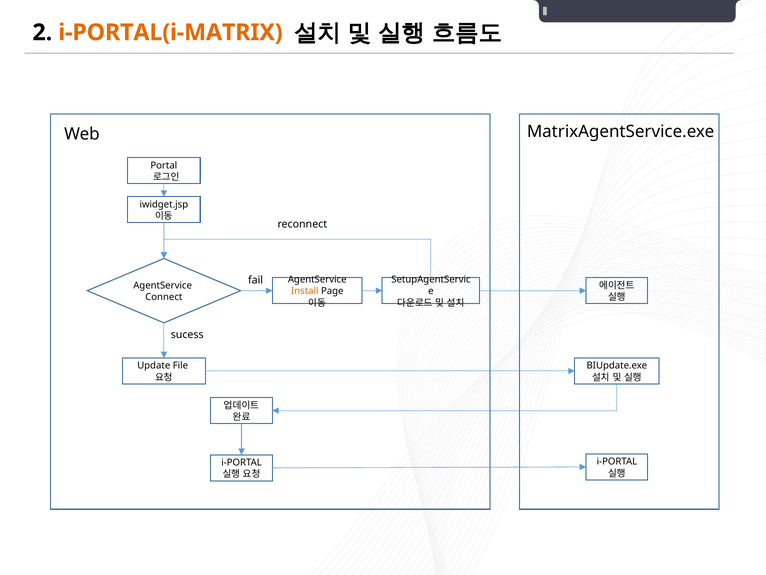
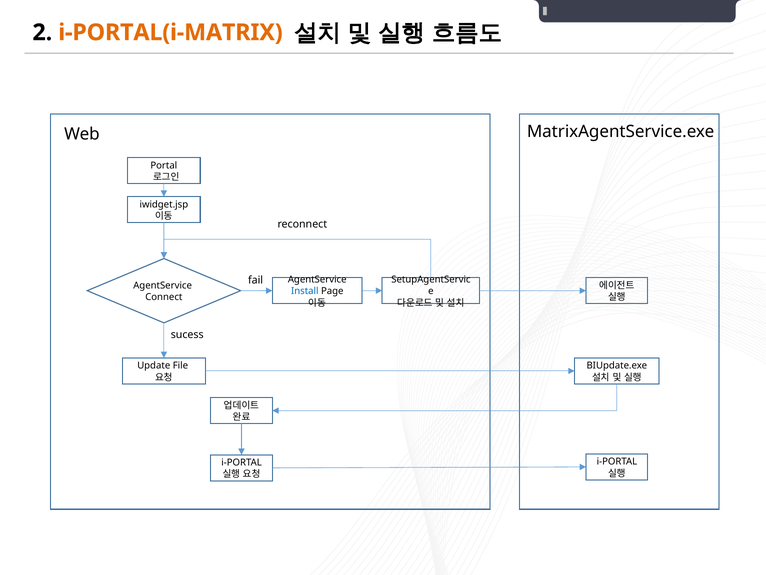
Install colour: orange -> blue (305, 291)
